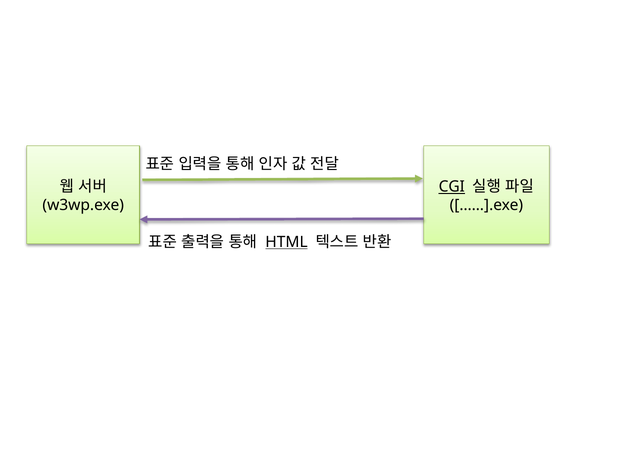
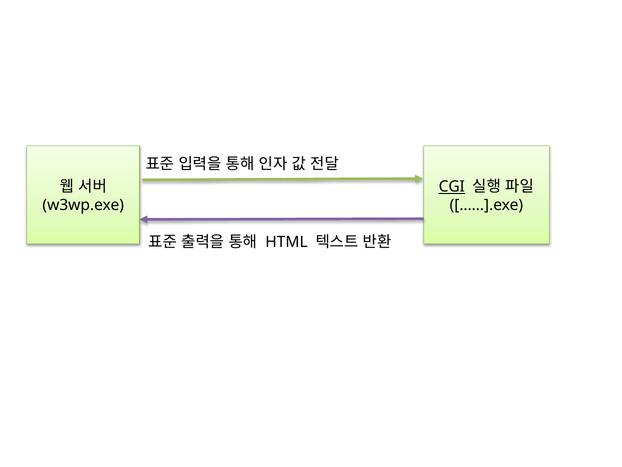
HTML underline: present -> none (287, 242)
